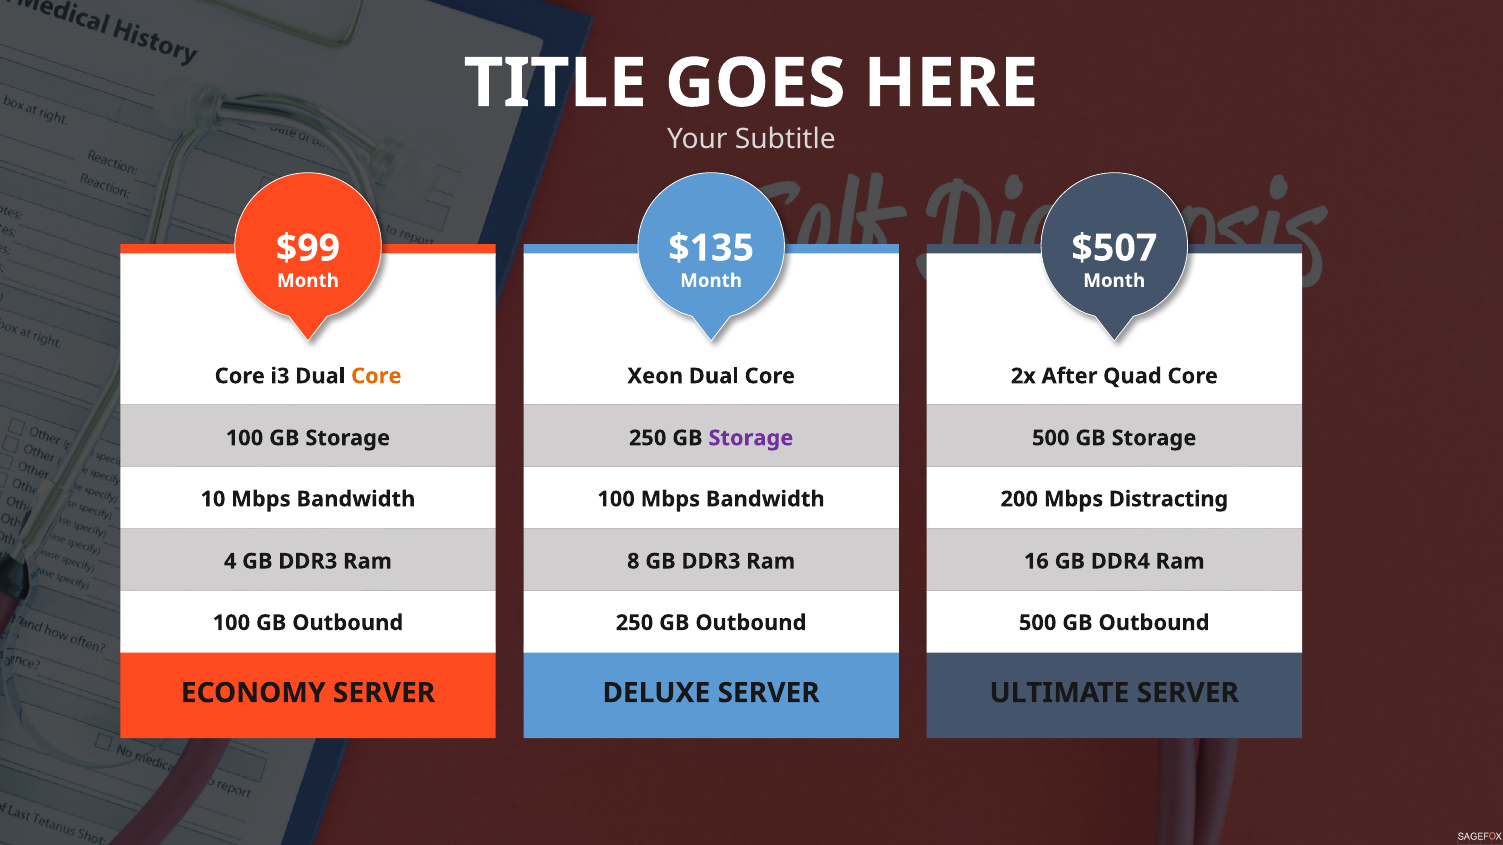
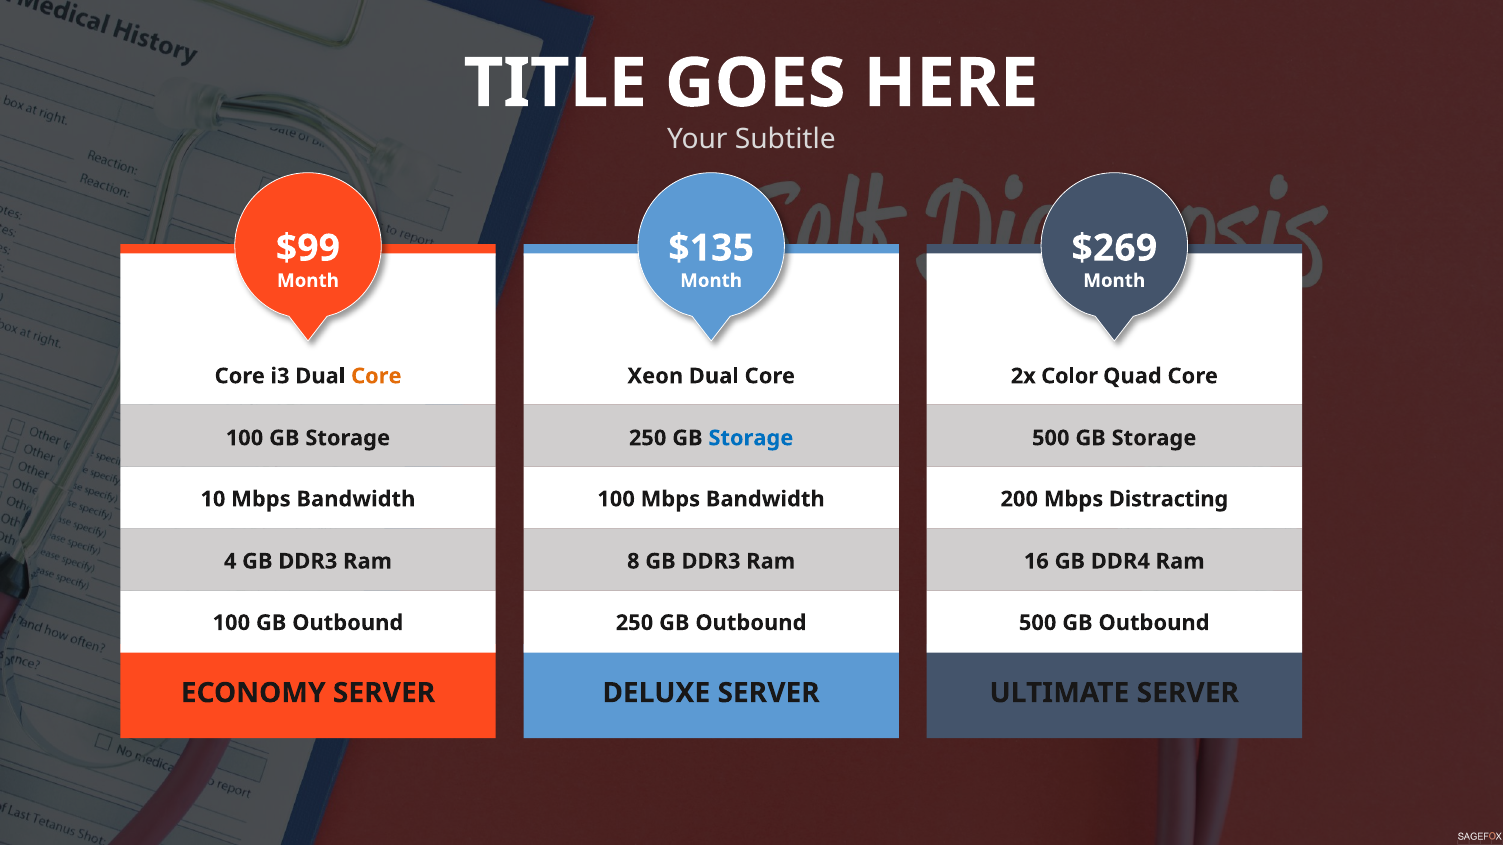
$507: $507 -> $269 (1114, 248)
After: After -> Color (1070, 376)
Storage colour: purple -> blue (751, 438)
